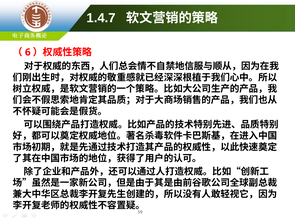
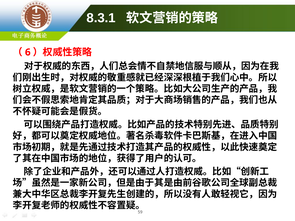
1.4.7: 1.4.7 -> 8.3.1 (101, 18)
